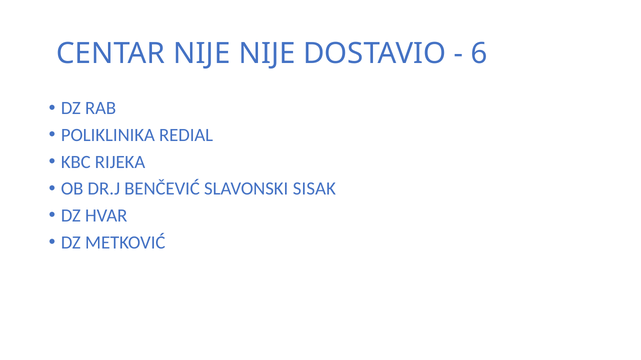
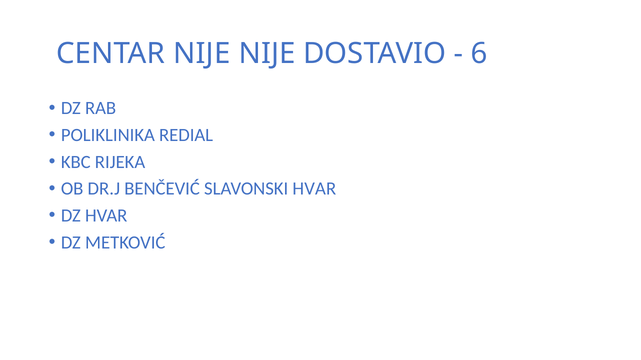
SLAVONSKI SISAK: SISAK -> HVAR (314, 189)
